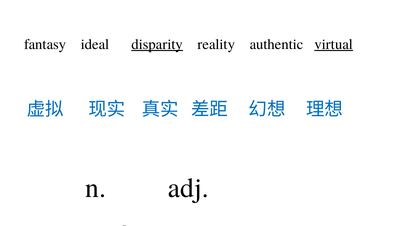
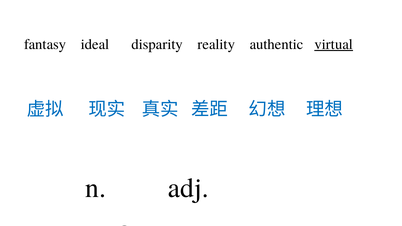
disparity underline: present -> none (157, 44)
